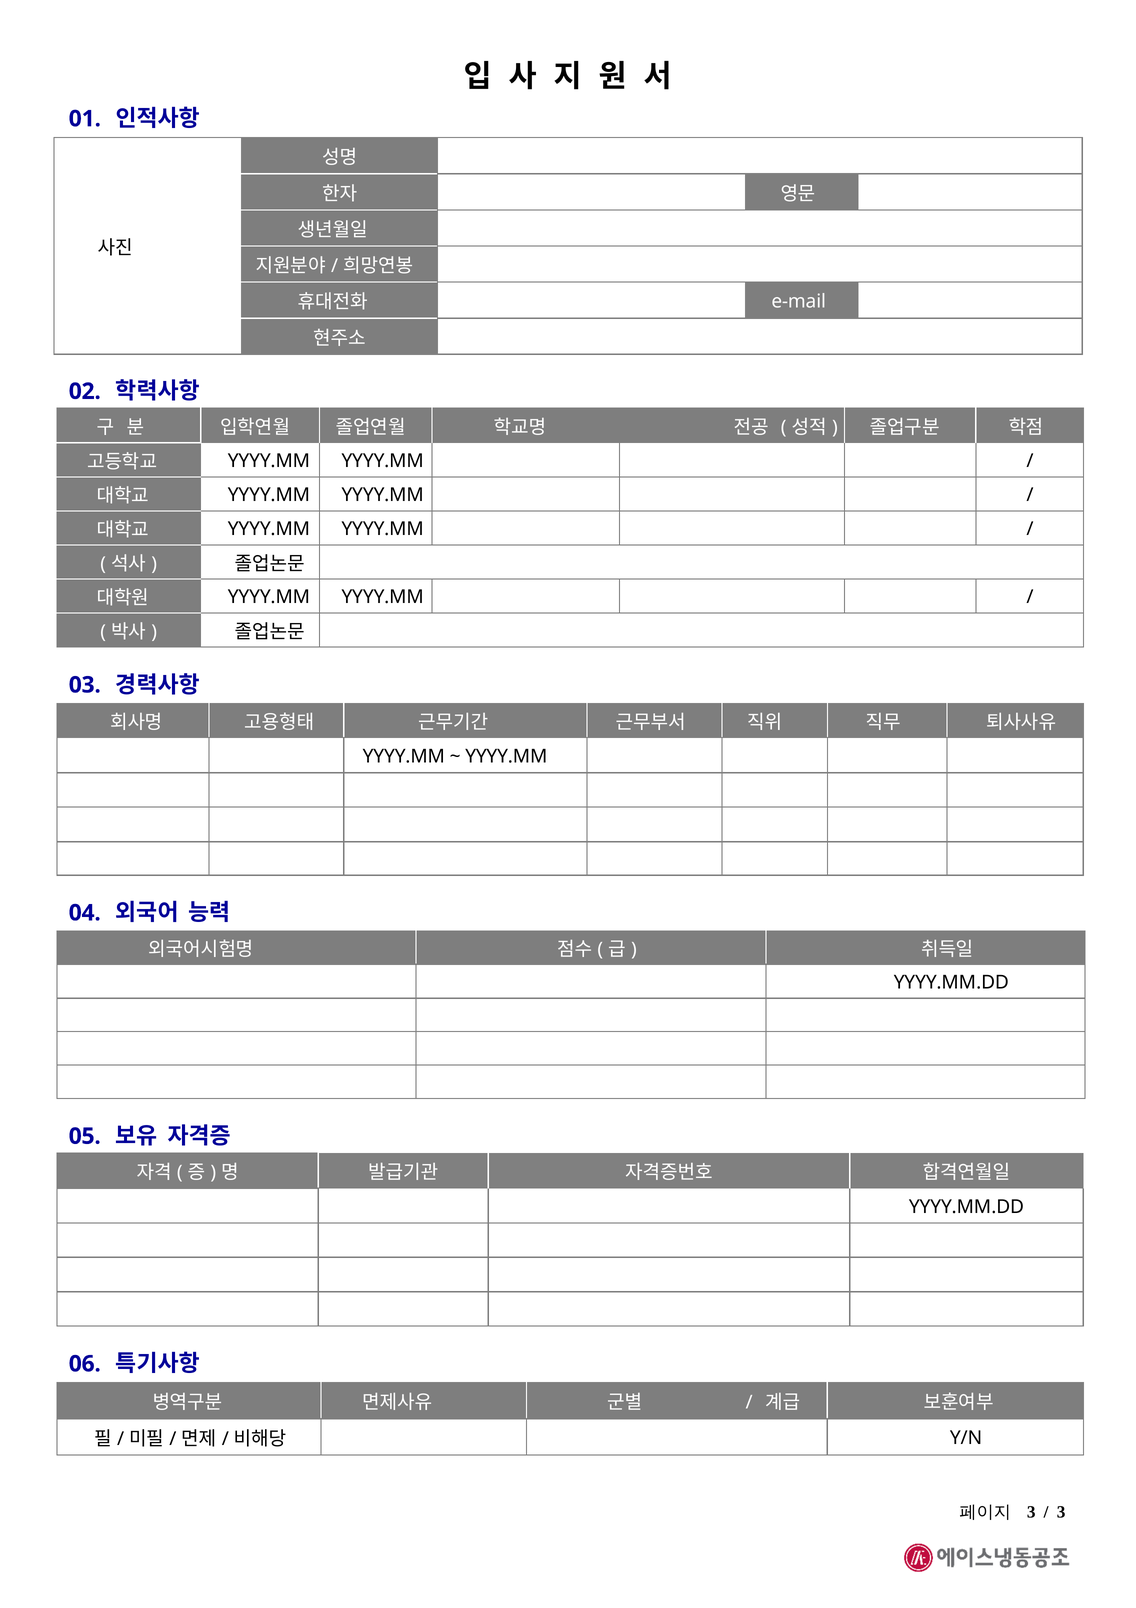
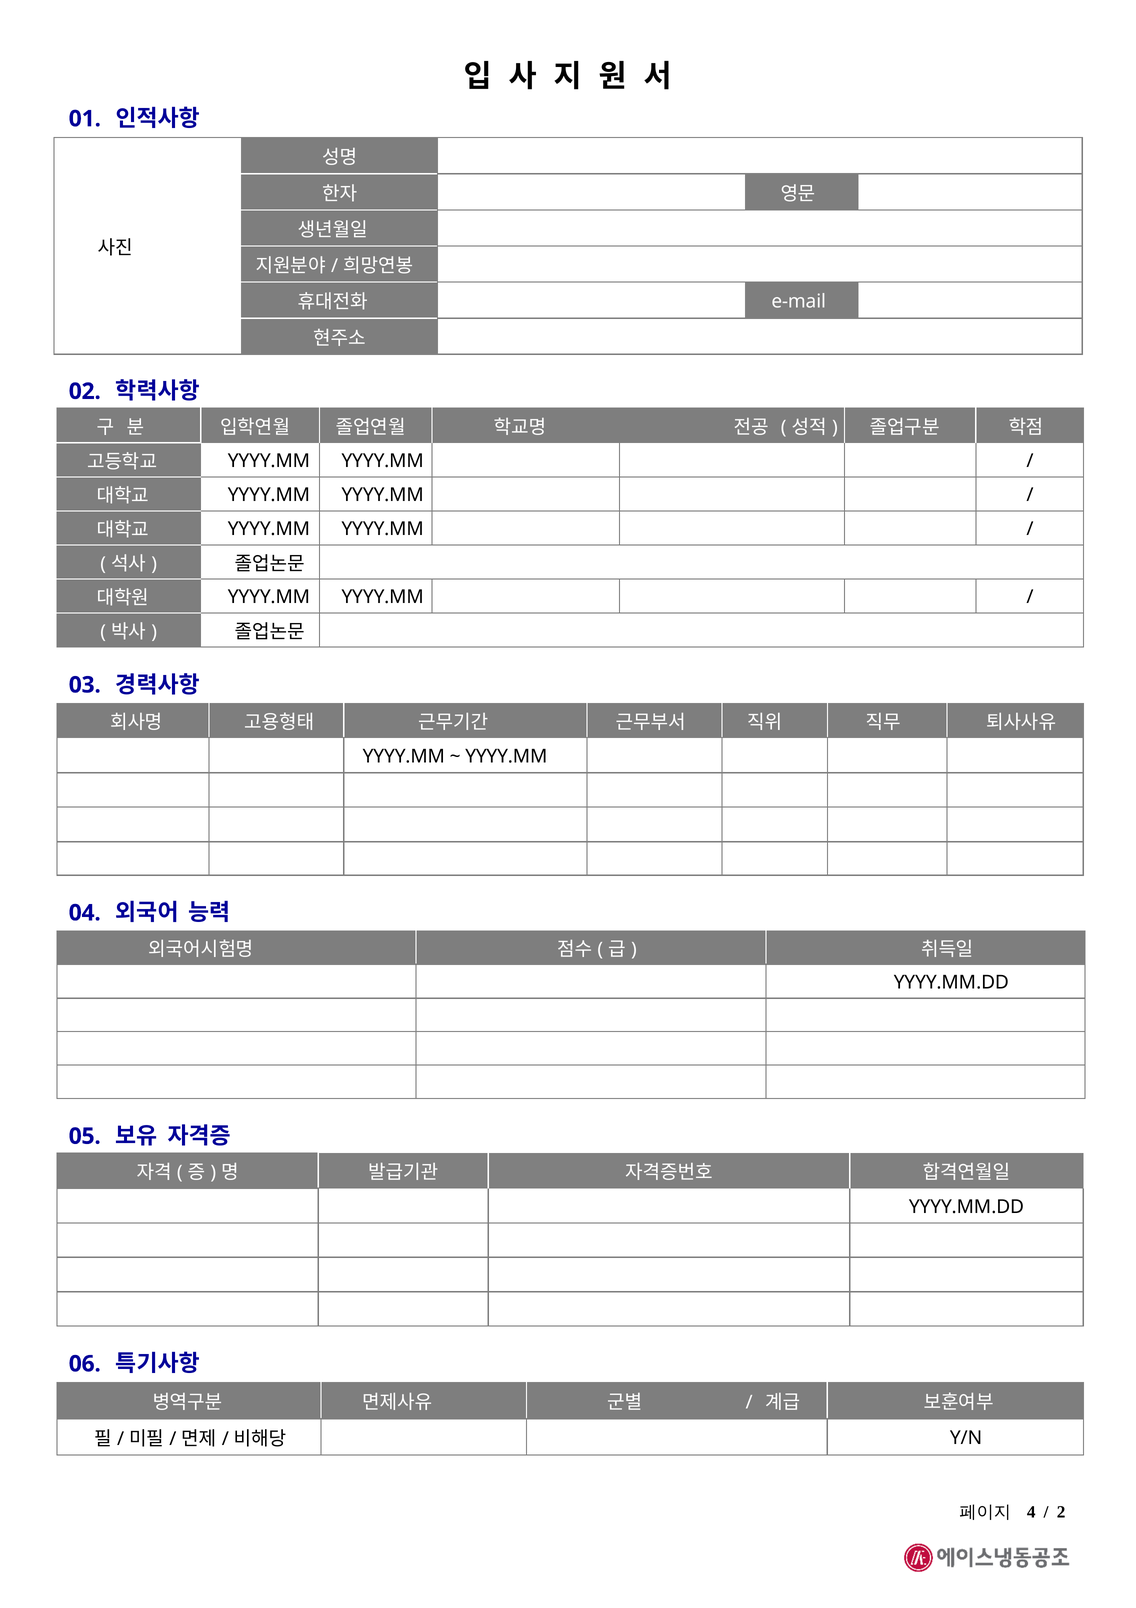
3: 3 -> 4 (1031, 1512)
3: 3 -> 2 (1061, 1512)
